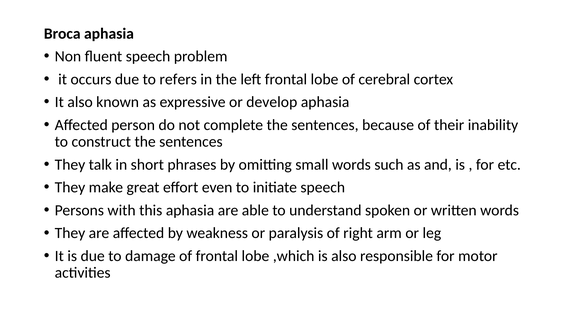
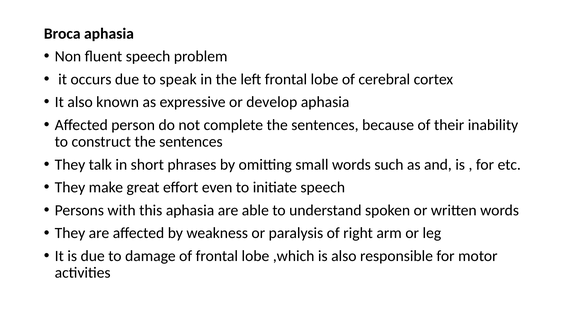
refers: refers -> speak (178, 79)
